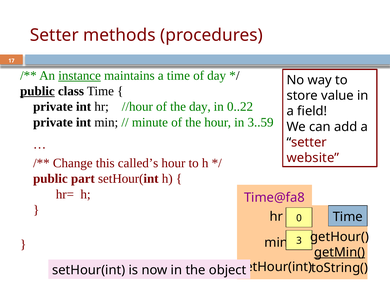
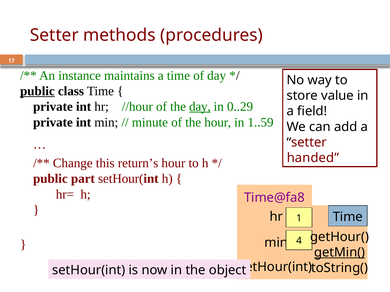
instance underline: present -> none (80, 76)
day underline: none -> present (200, 107)
0..22: 0..22 -> 0..29 (240, 107)
3..59: 3..59 -> 1..59 (261, 122)
website: website -> handed (313, 158)
called’s: called’s -> return’s (138, 163)
0: 0 -> 1 (299, 218)
3: 3 -> 4 (299, 241)
